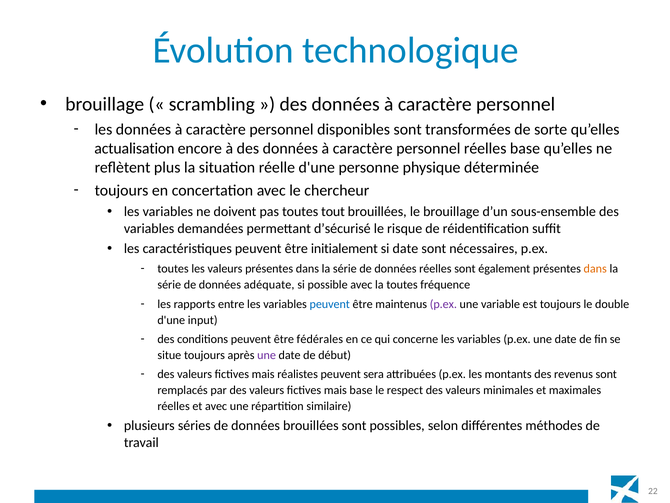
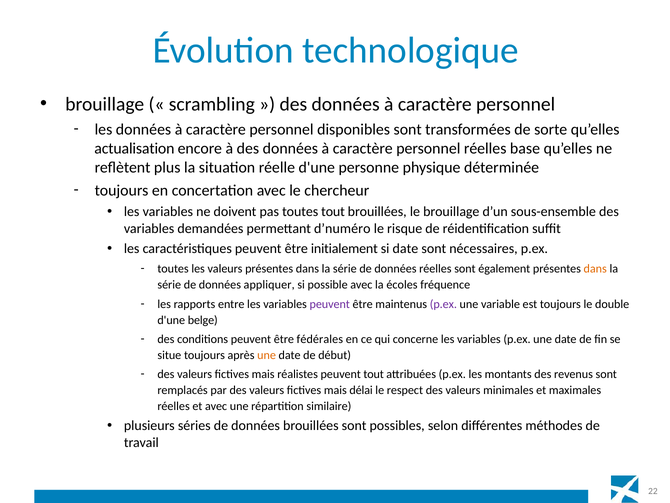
d’sécurisé: d’sécurisé -> d’numéro (342, 228)
adéquate: adéquate -> appliquer (269, 285)
la toutes: toutes -> écoles (402, 285)
peuvent colour: blue -> purple (330, 304)
input: input -> belge (203, 320)
une colour: purple -> orange (267, 355)
peuvent sera: sera -> tout (374, 374)
mais base: base -> délai (361, 390)
